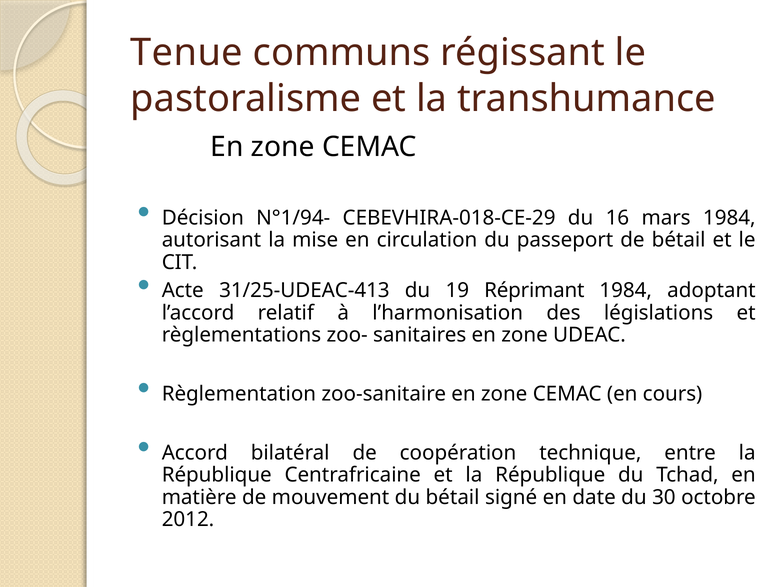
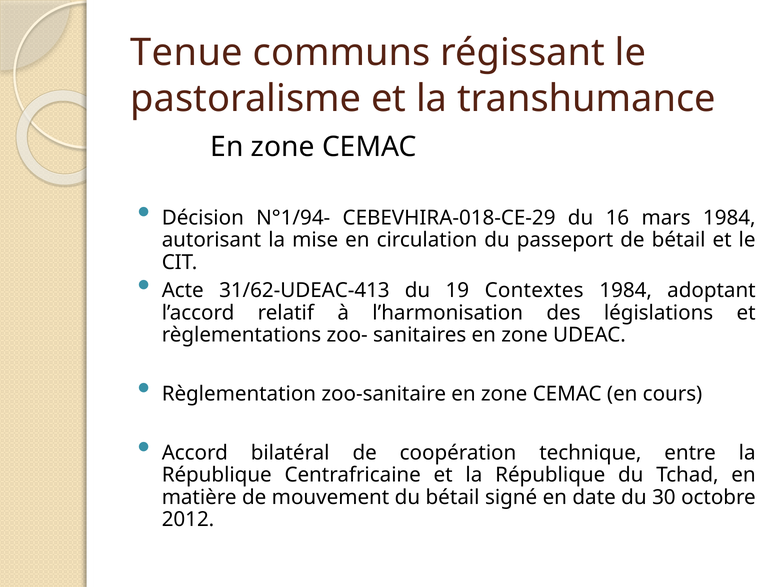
31/25-UDEAC-413: 31/25-UDEAC-413 -> 31/62-UDEAC-413 (304, 290)
Réprimant: Réprimant -> Contextes (534, 290)
